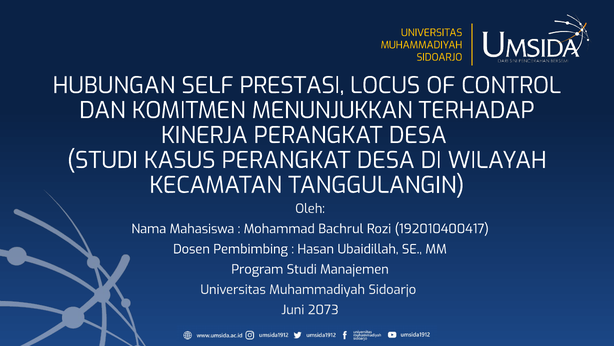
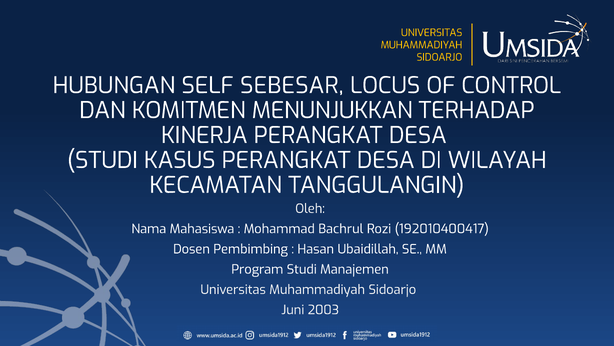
PRESTASI: PRESTASI -> SEBESAR (292, 85)
2073: 2073 -> 2003 (323, 309)
